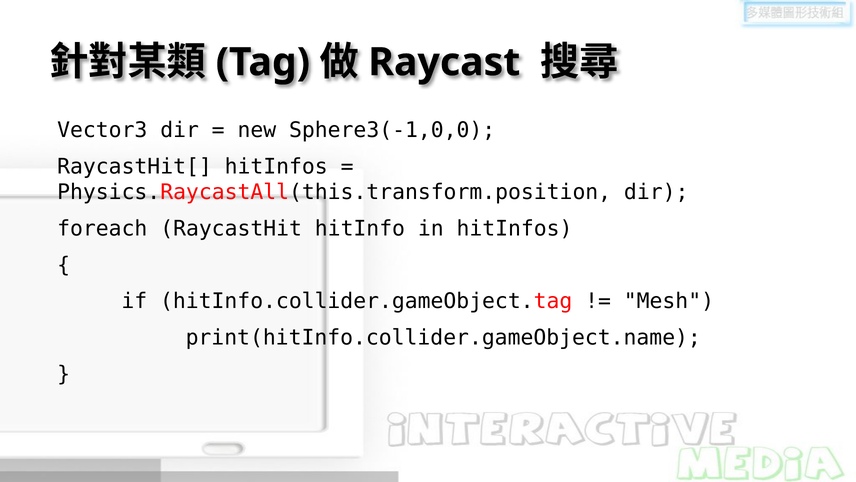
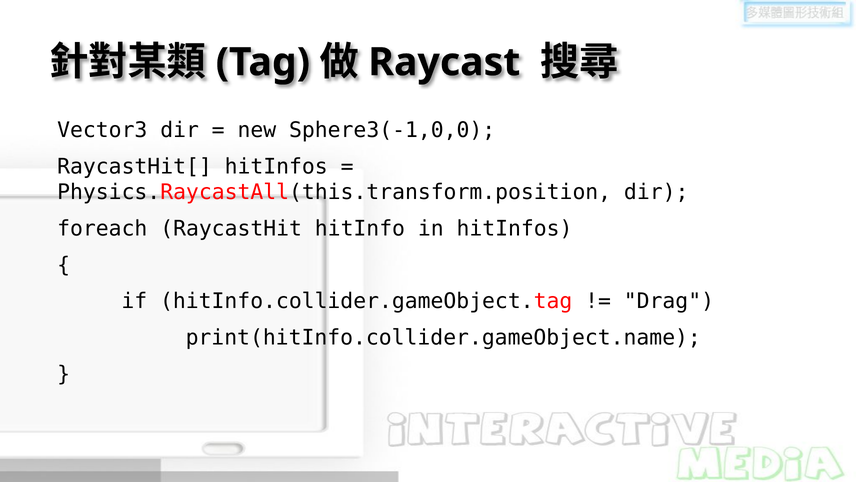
Mesh: Mesh -> Drag (669, 301)
